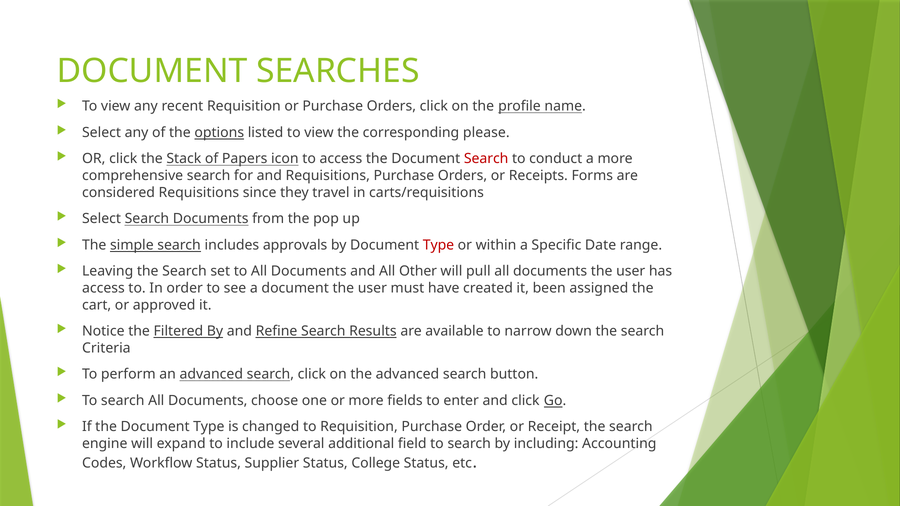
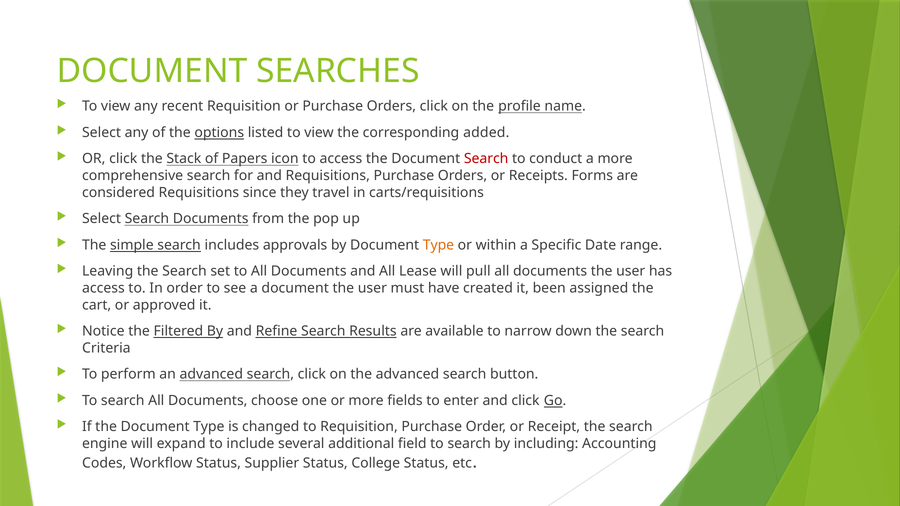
please: please -> added (486, 133)
Type colour: red -> orange (438, 245)
Other: Other -> Lease (418, 271)
